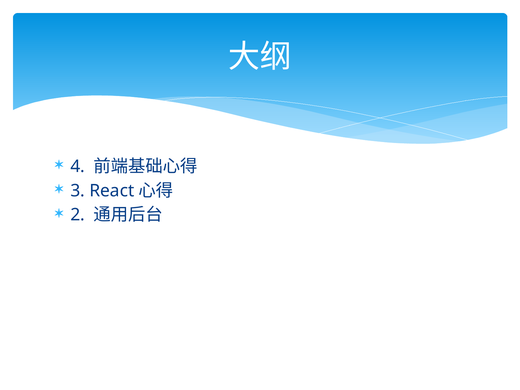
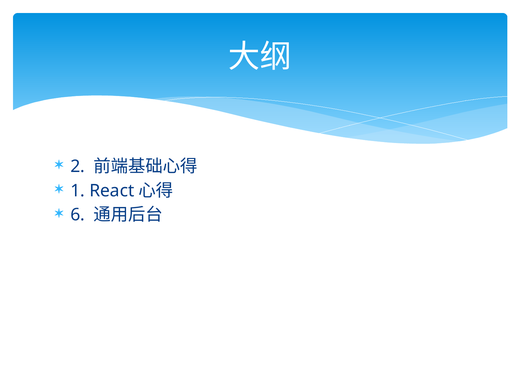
4: 4 -> 2 (78, 166)
3: 3 -> 1 (78, 191)
2: 2 -> 6 (78, 215)
